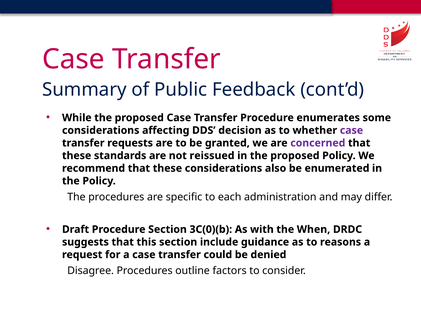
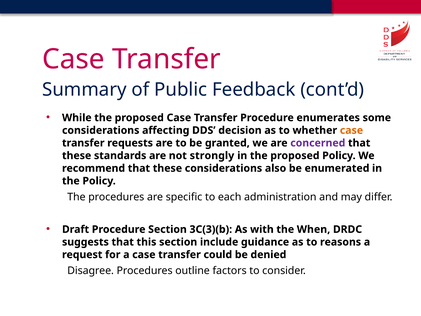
case colour: purple -> orange (351, 130)
reissued: reissued -> strongly (212, 156)
3C(0)(b: 3C(0)(b -> 3C(3)(b (211, 229)
